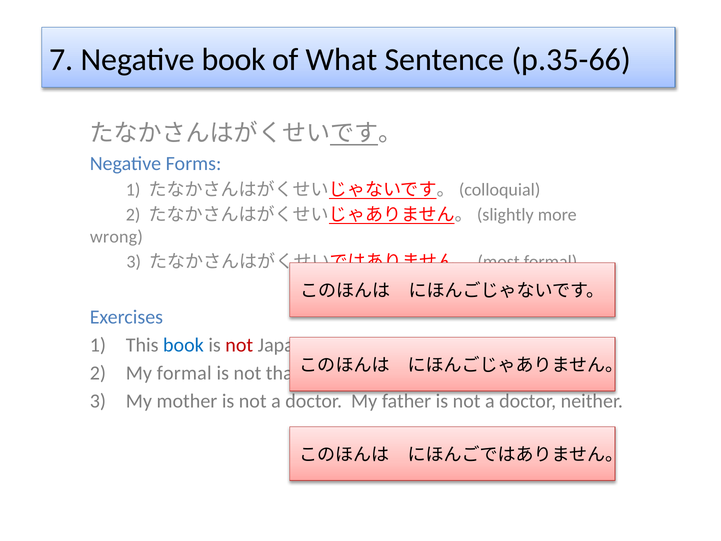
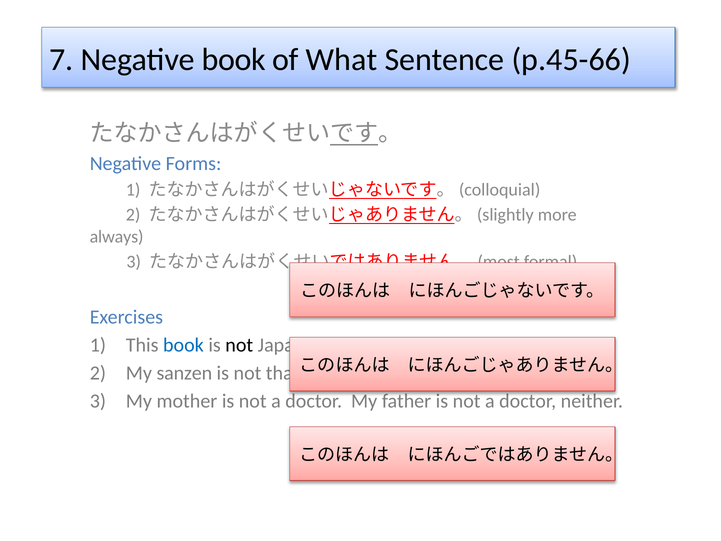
p.35-66: p.35-66 -> p.45-66 (571, 59)
wrong: wrong -> always (117, 237)
not colour: red -> black (239, 345)
My formal: formal -> sanzen (184, 373)
